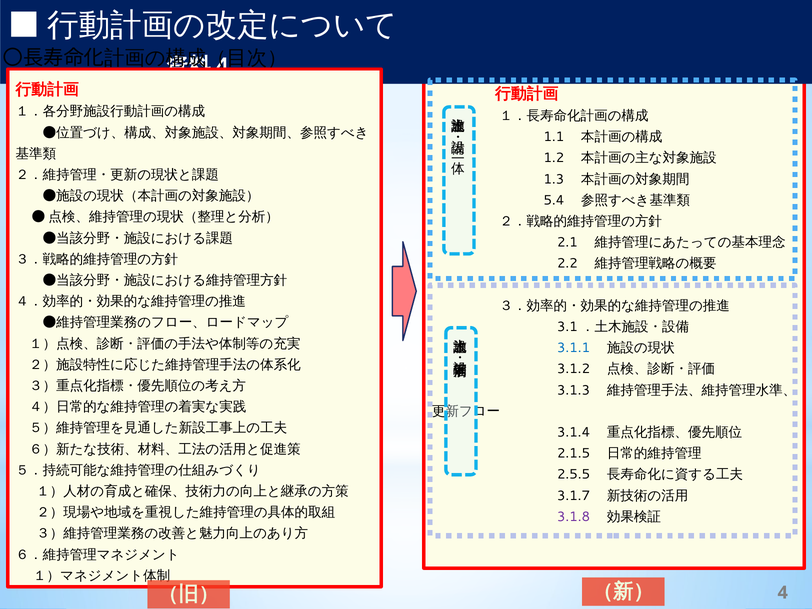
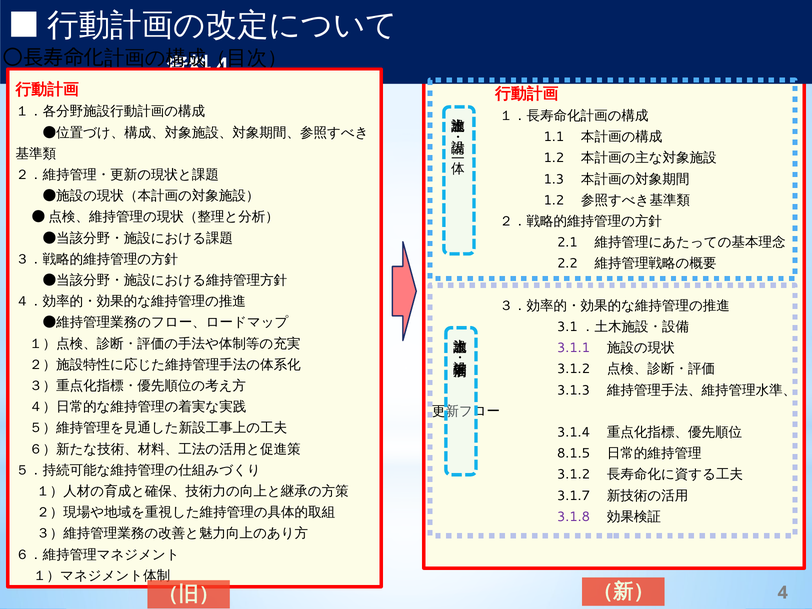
5.4: 5.4 -> 1.2 (554, 200)
3.1.1 colour: blue -> purple (574, 348)
2.1.5: 2.1.5 -> 8.1.5 (574, 453)
2.5.5: 2.5.5 -> 3.1.2 (574, 474)
